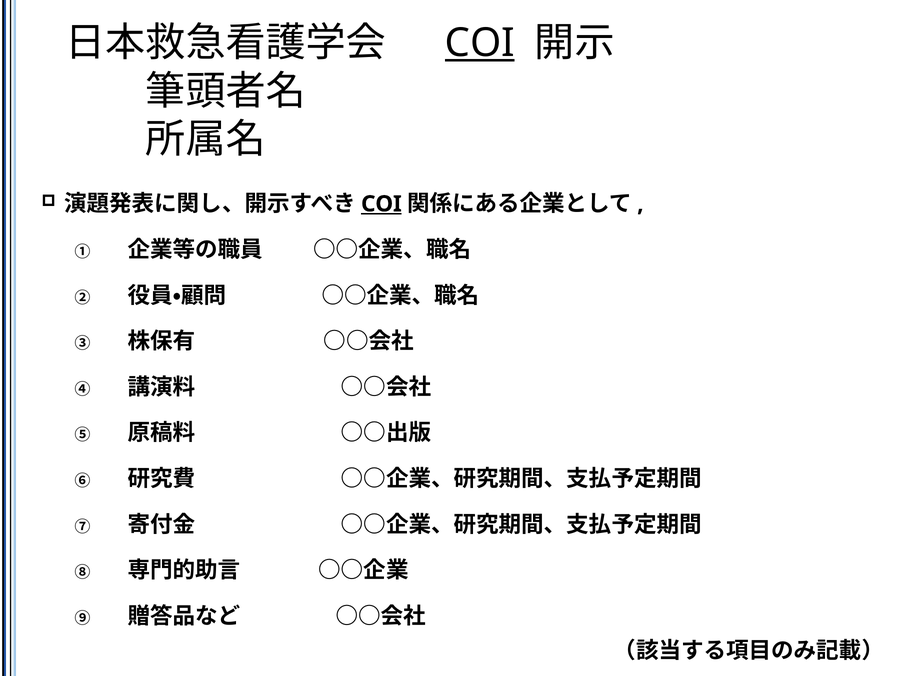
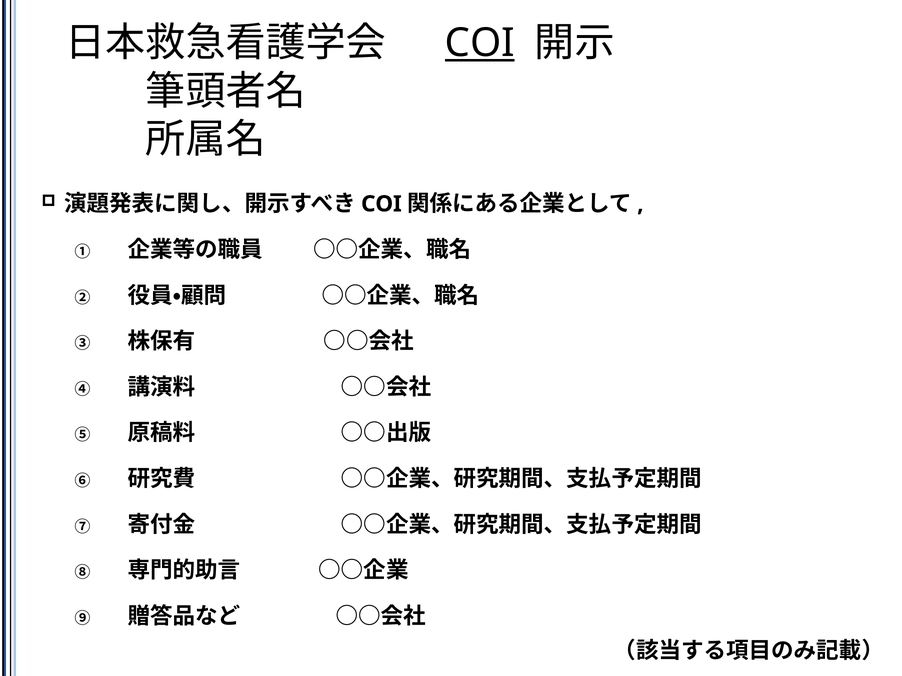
COI underline: present -> none (381, 204)
